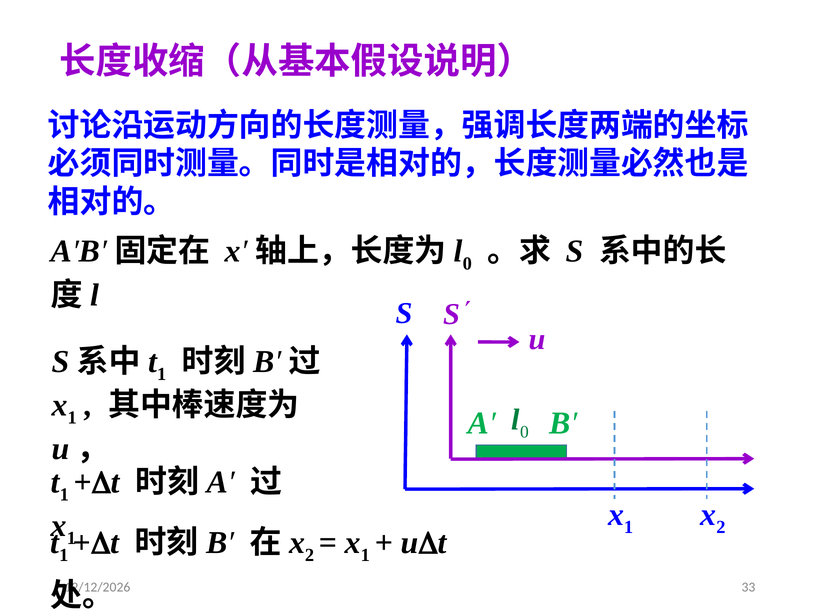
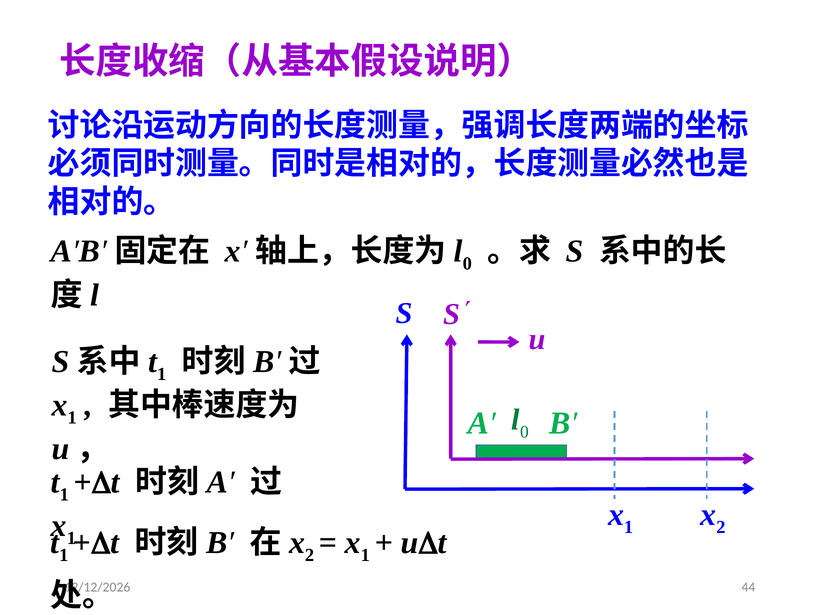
33: 33 -> 44 (749, 587)
